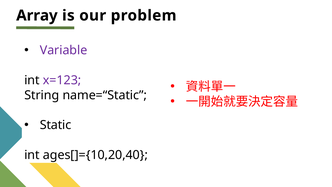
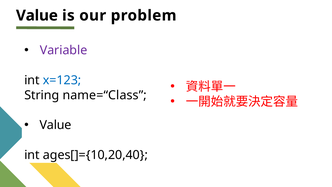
Array: Array -> Value (37, 15)
x=123 colour: purple -> blue (62, 80)
name=“Static: name=“Static -> name=“Class (105, 95)
Static: Static -> Value (56, 125)
